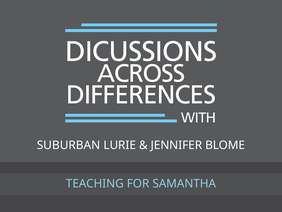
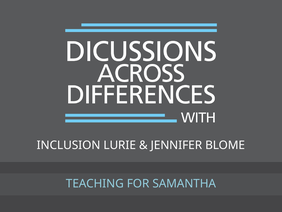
SUBURBAN: SUBURBAN -> INCLUSION (69, 145)
